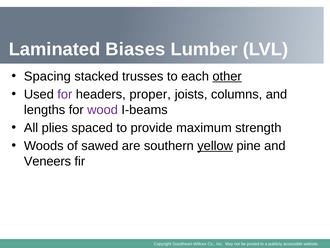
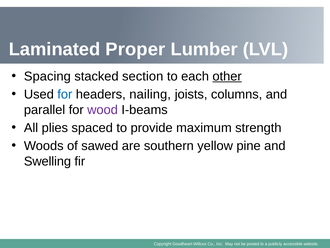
Biases: Biases -> Proper (135, 49)
trusses: trusses -> section (143, 76)
for colour: purple -> blue (65, 94)
proper: proper -> nailing (150, 94)
lengths: lengths -> parallel (45, 110)
yellow underline: present -> none (215, 146)
Veneers: Veneers -> Swelling (47, 161)
